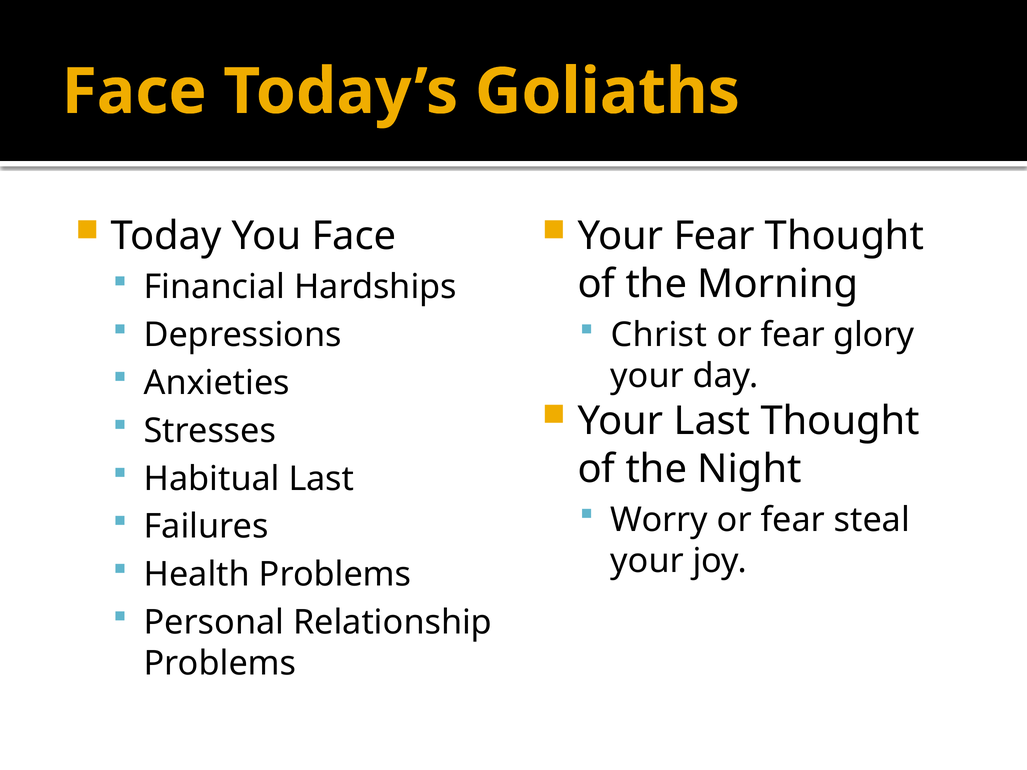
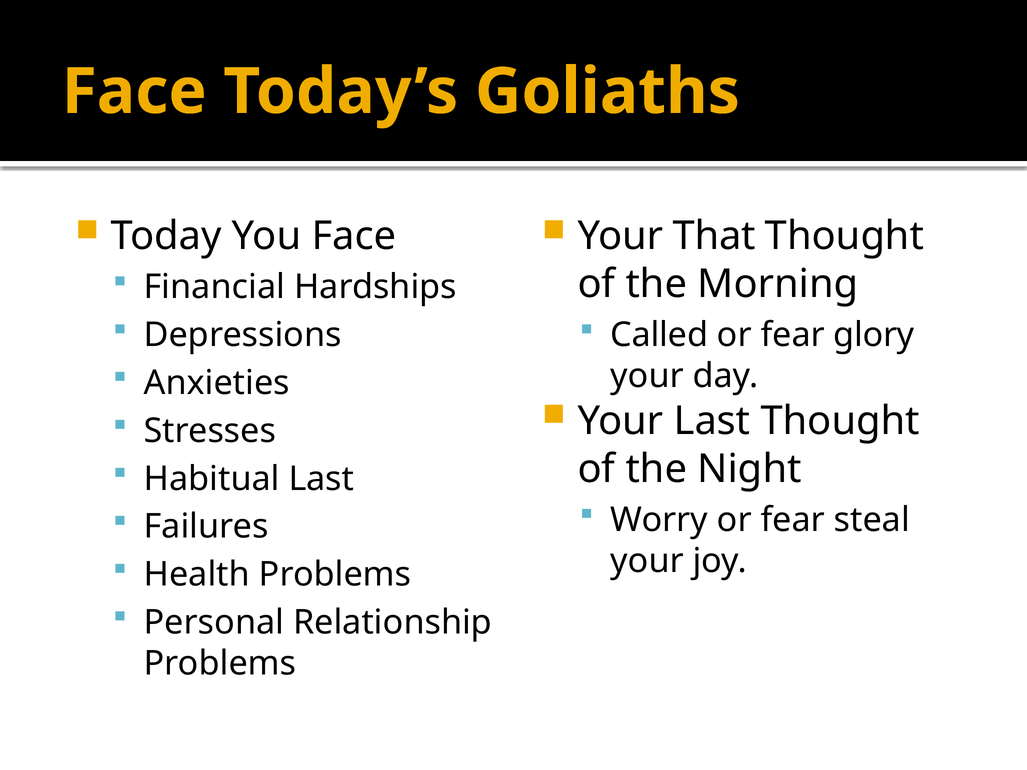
Your Fear: Fear -> That (714, 236)
Christ: Christ -> Called (659, 335)
